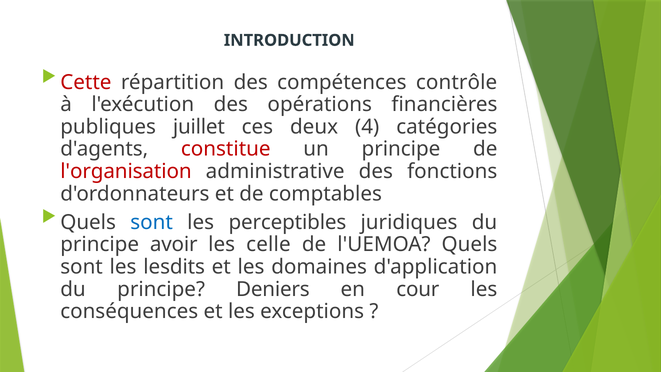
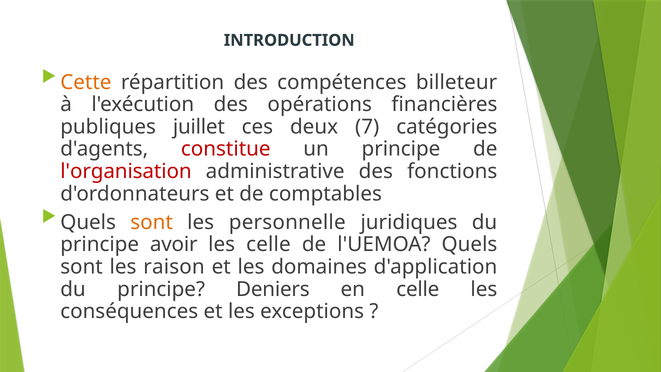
Cette colour: red -> orange (86, 82)
contrôle: contrôle -> billeteur (457, 82)
4: 4 -> 7 (367, 127)
sont colour: blue -> orange (152, 222)
perceptibles: perceptibles -> personnelle (287, 222)
lesdits: lesdits -> raison (174, 267)
en cour: cour -> celle (418, 289)
